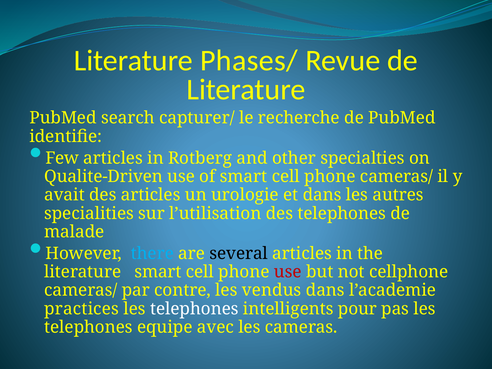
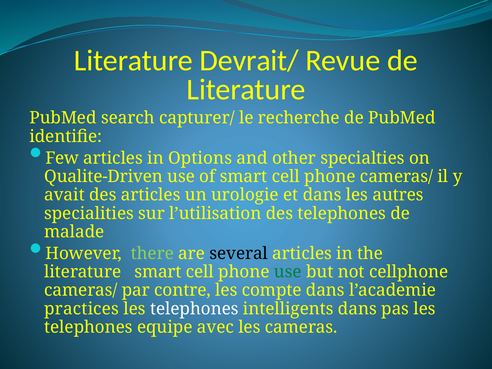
Phases/: Phases/ -> Devrait/ (249, 61)
Rotberg: Rotberg -> Options (200, 158)
there colour: light blue -> light green (152, 253)
use colour: red -> green (288, 272)
vendus: vendus -> compte (272, 290)
intelligents pour: pour -> dans (357, 309)
